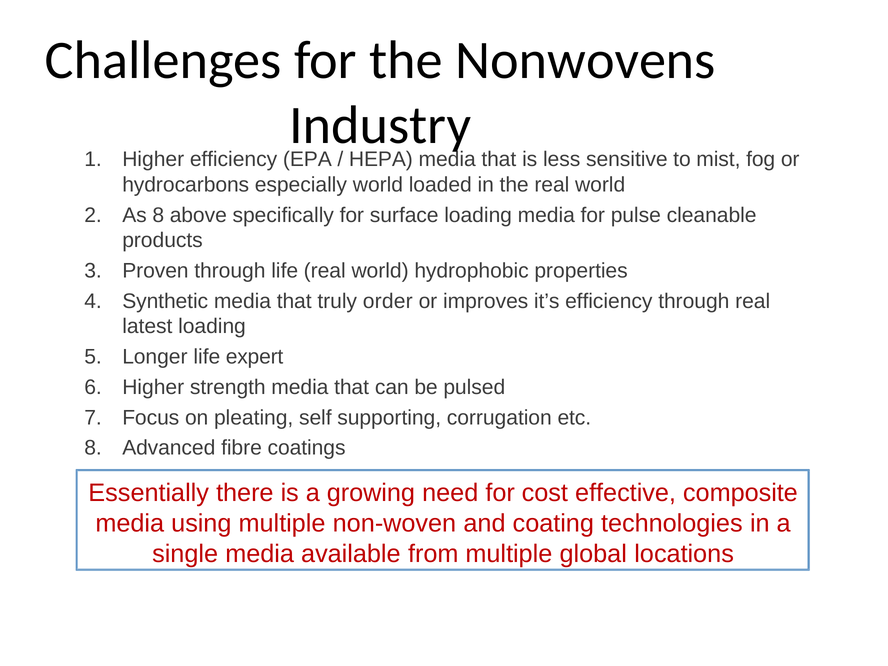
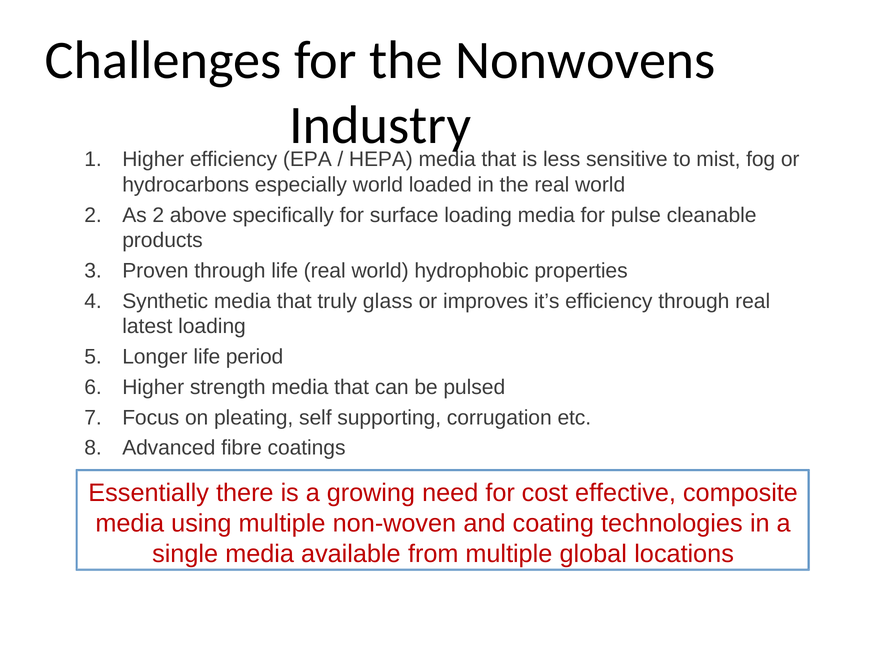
As 8: 8 -> 2 (158, 215)
order: order -> glass (388, 301)
expert: expert -> period (255, 357)
